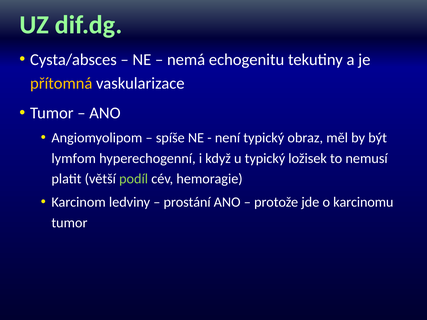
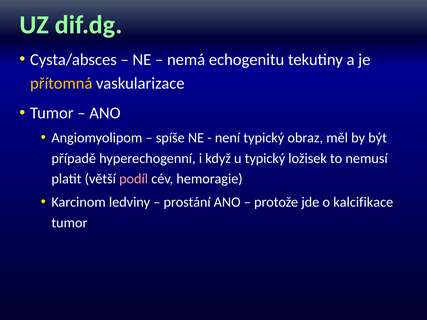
lymfom: lymfom -> případě (74, 158)
podíl colour: light green -> pink (134, 179)
karcinomu: karcinomu -> kalcifikace (363, 202)
